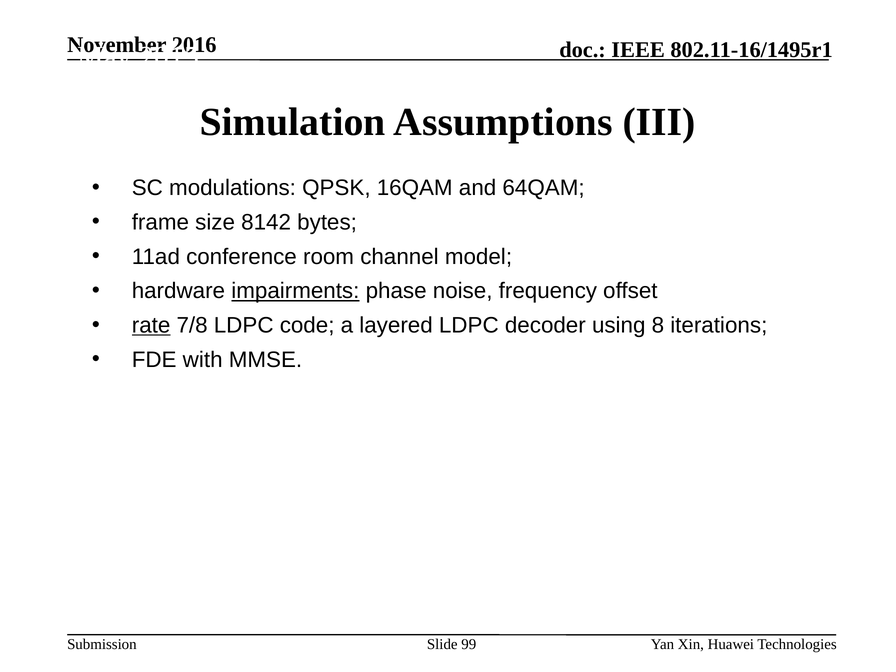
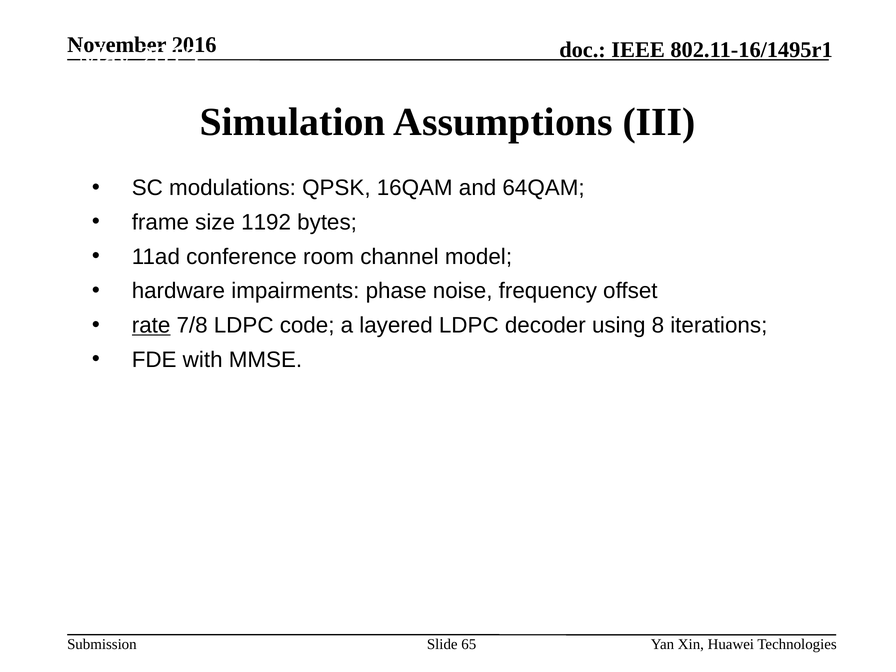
8142: 8142 -> 1192 (266, 222)
impairments underline: present -> none (295, 291)
99: 99 -> 65 (469, 644)
